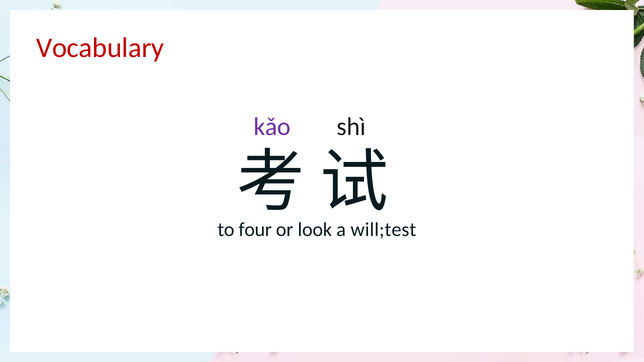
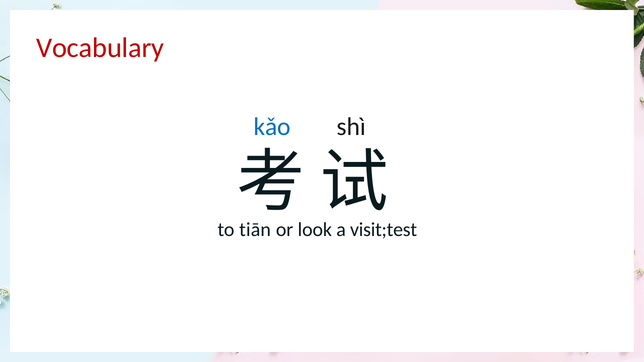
kǎo colour: purple -> blue (272, 127)
four: four -> tiān (255, 230)
will;test: will;test -> visit;test (384, 230)
